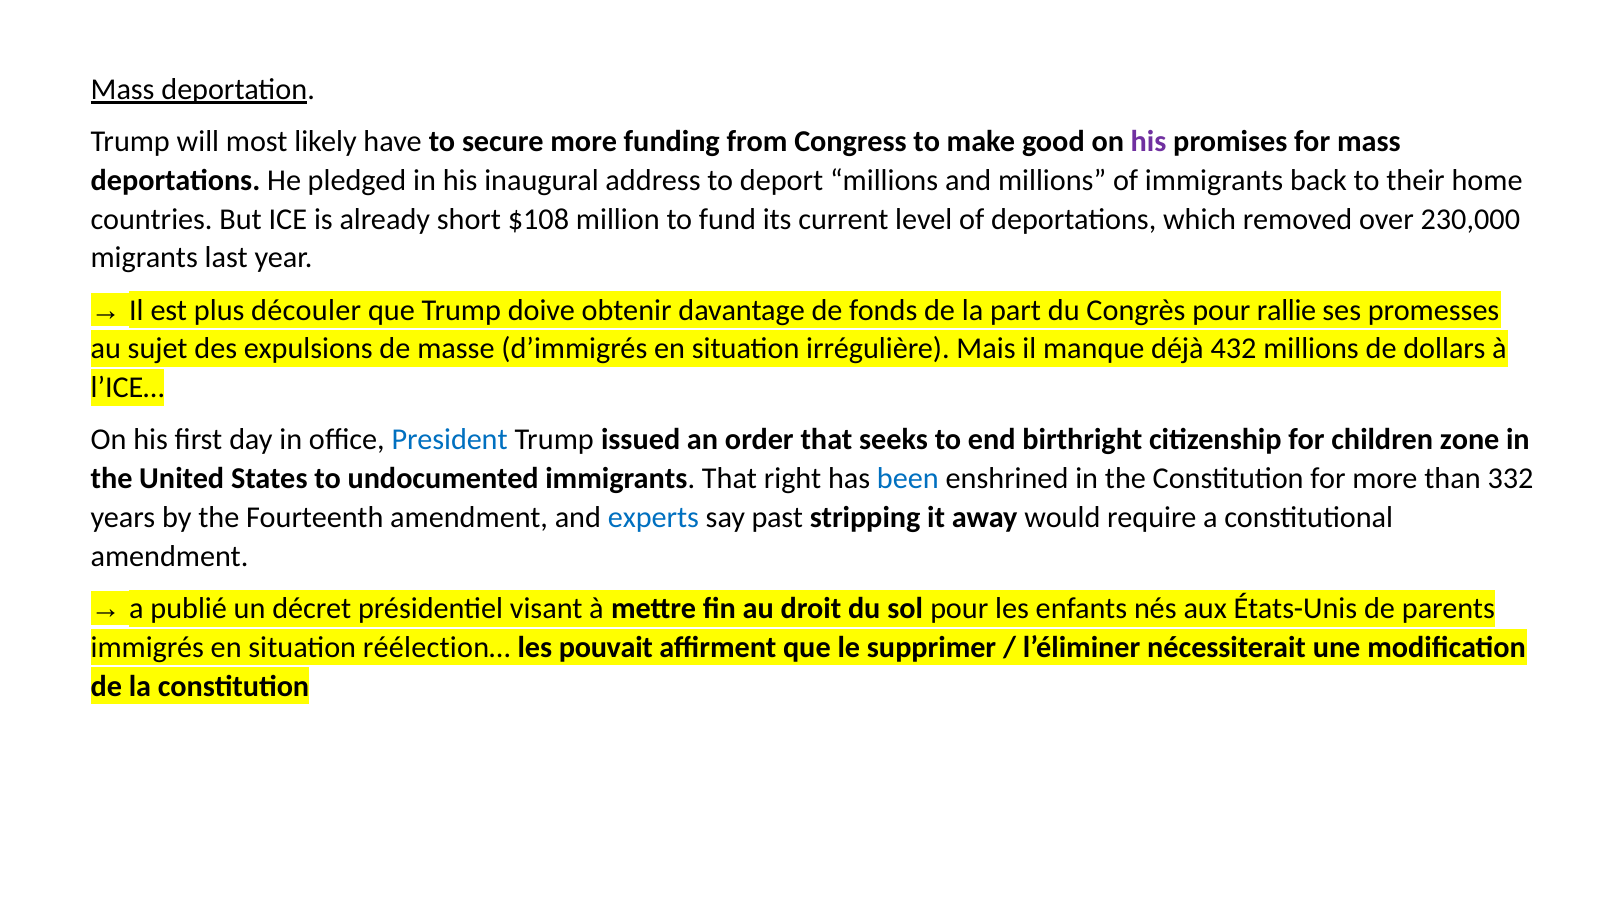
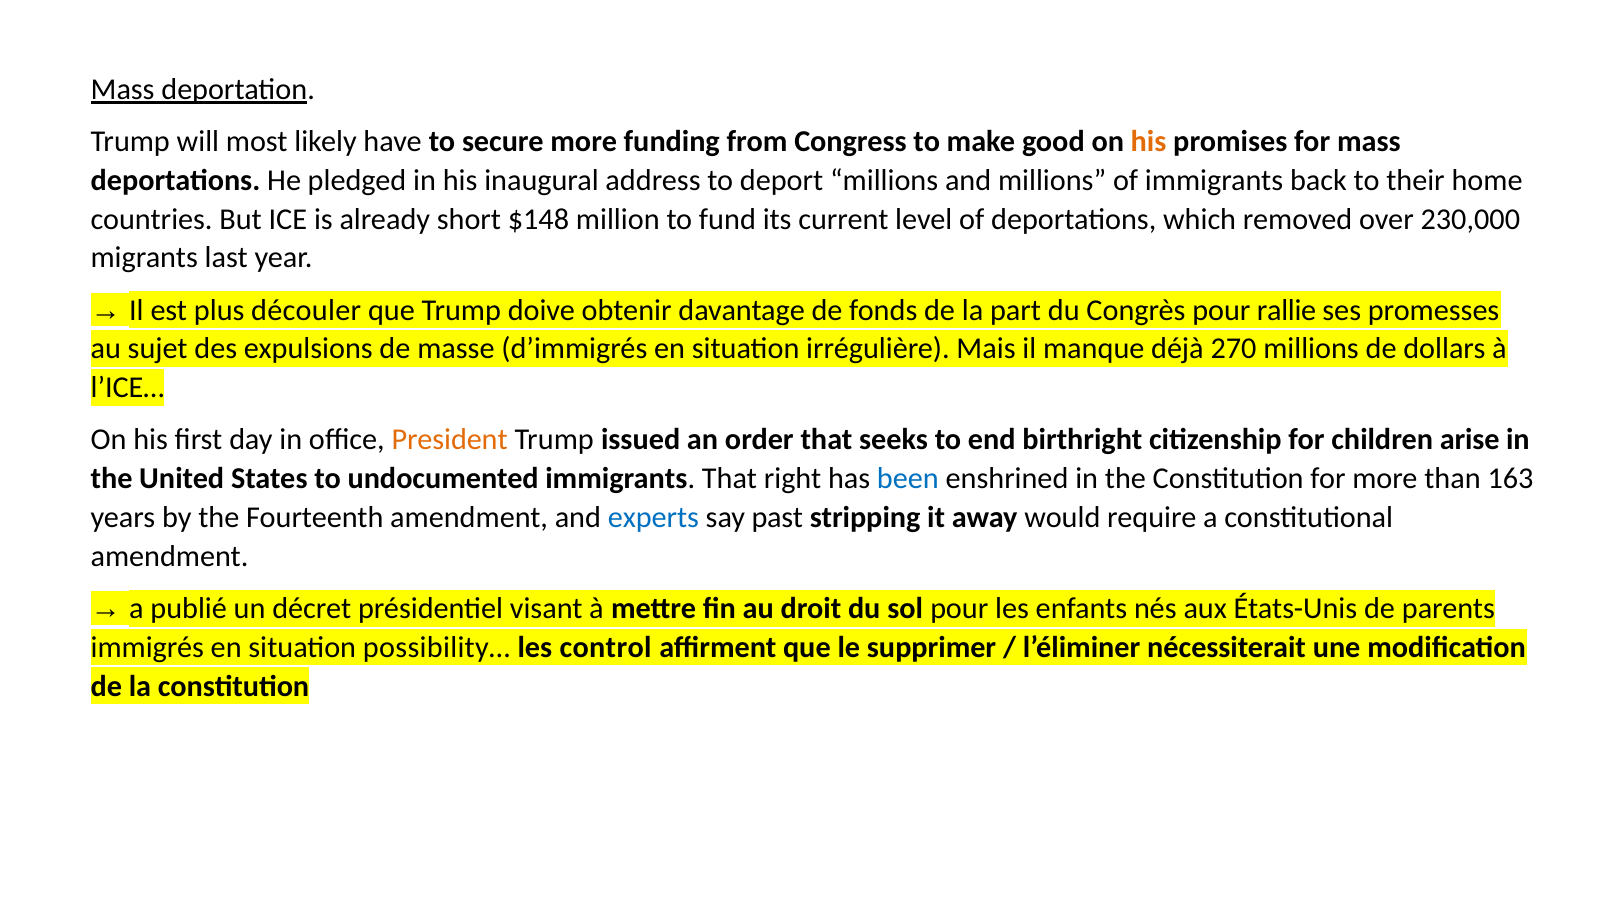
his colour: purple -> orange (1149, 141)
$108: $108 -> $148 (538, 219)
432: 432 -> 270 (1233, 349)
President colour: blue -> orange (450, 440)
zone: zone -> arise (1470, 440)
332: 332 -> 163 (1511, 479)
réélection…: réélection… -> possibility… (436, 648)
pouvait: pouvait -> control (606, 648)
